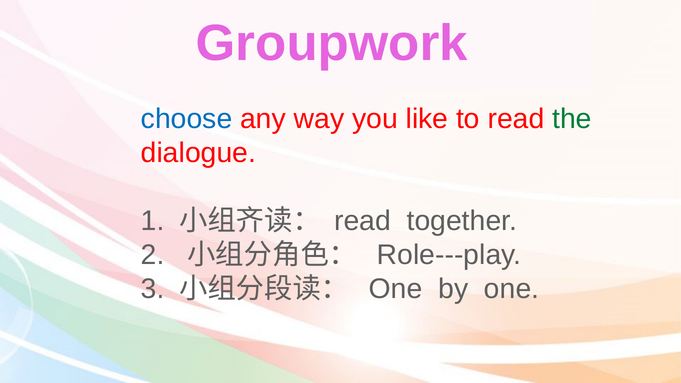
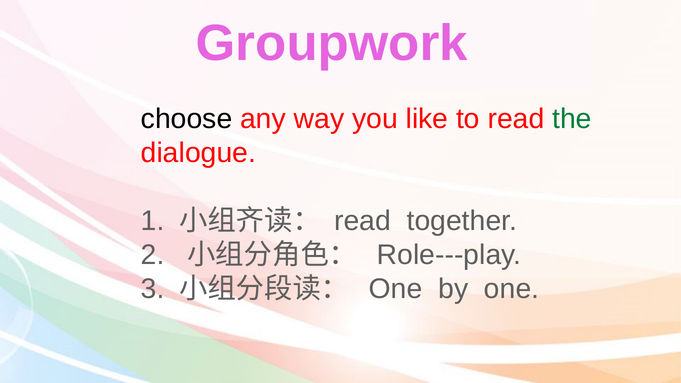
choose colour: blue -> black (187, 119)
